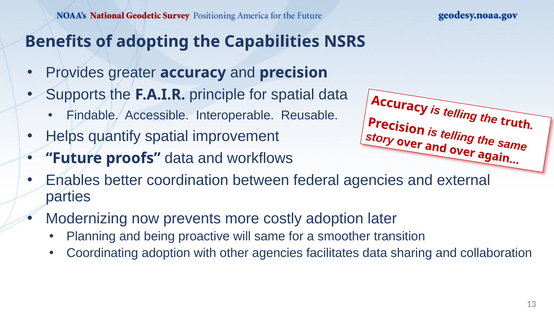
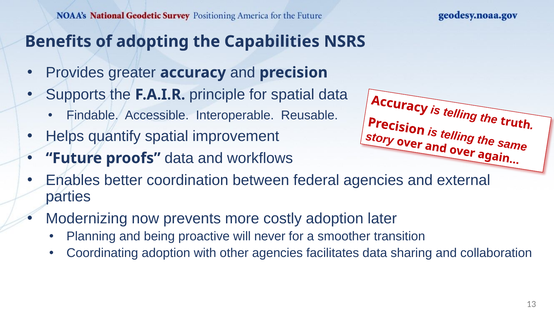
same: same -> never (270, 236)
